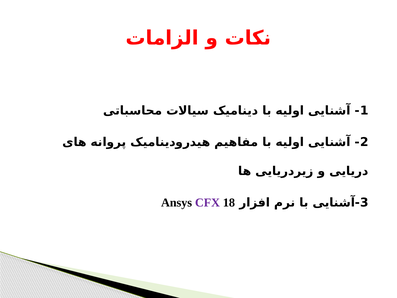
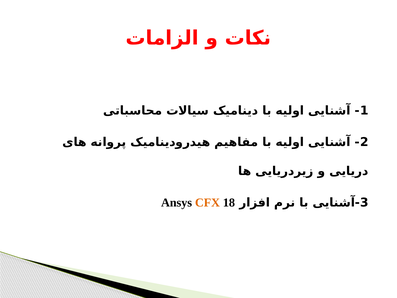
CFX colour: purple -> orange (207, 202)
